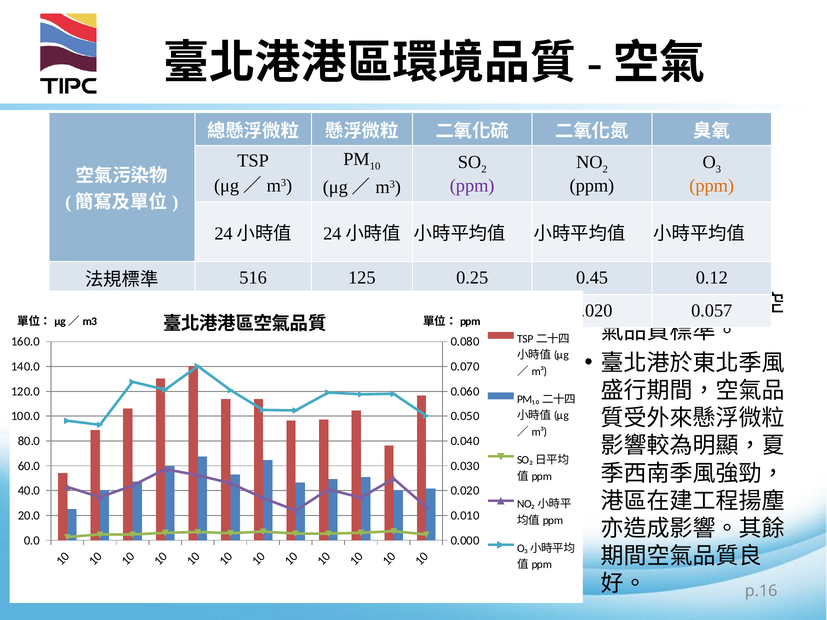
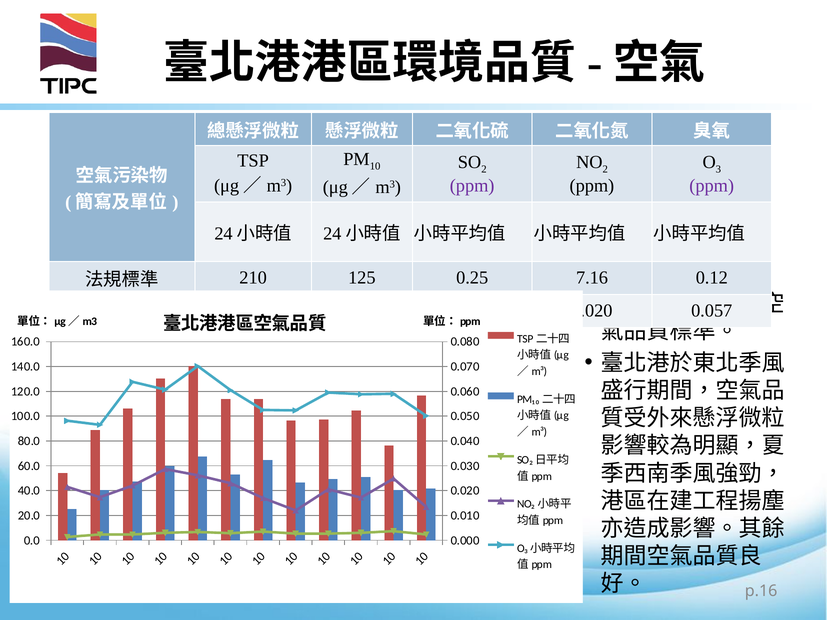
ppm colour: orange -> purple (712, 186)
516: 516 -> 210 (253, 278)
0.45: 0.45 -> 7.16 (592, 278)
